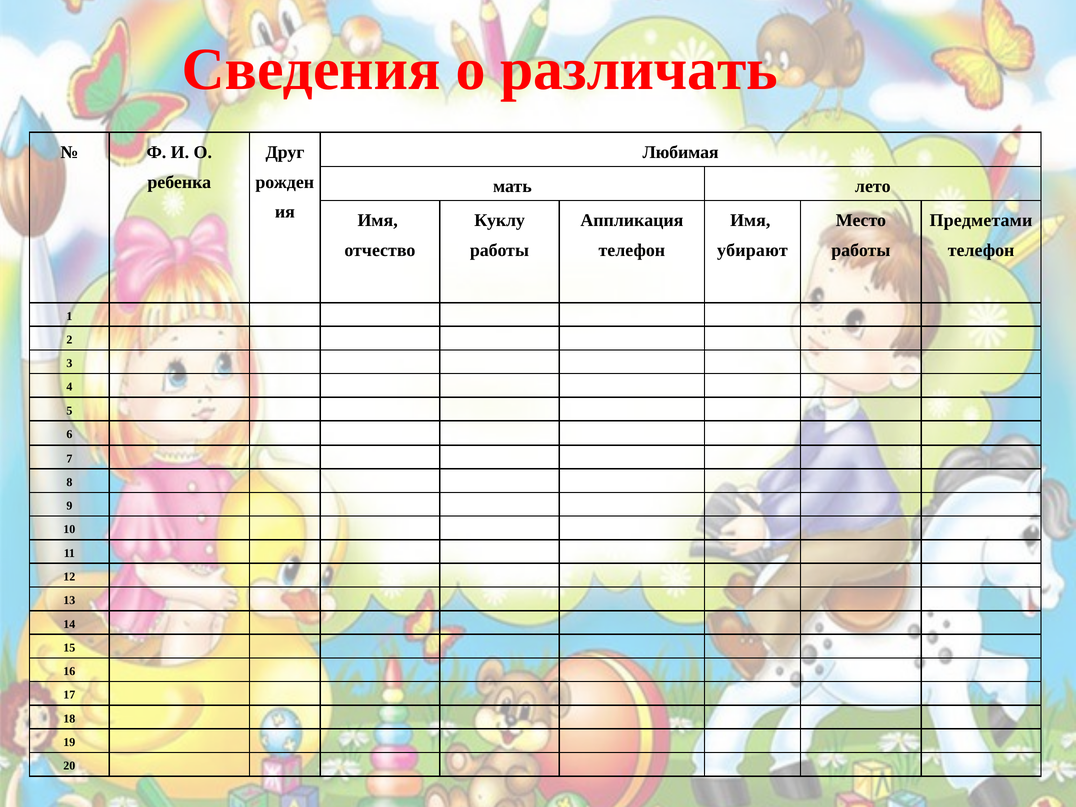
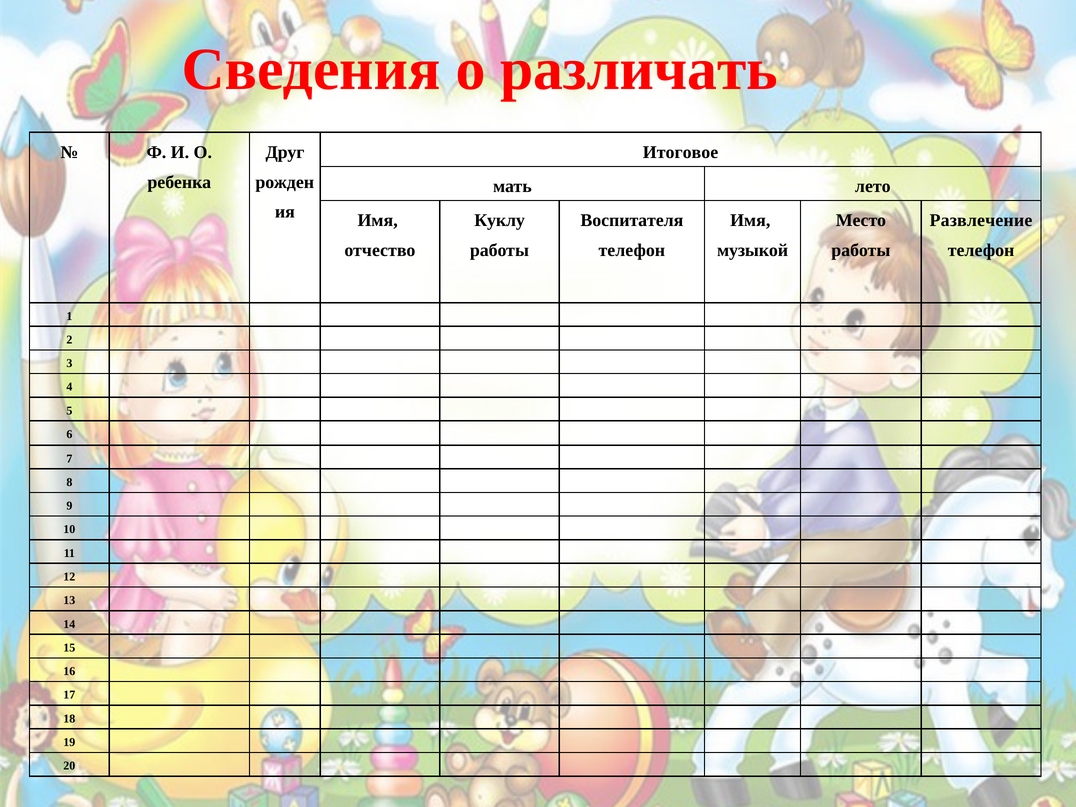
Любимая: Любимая -> Итоговое (681, 152)
Аппликация: Аппликация -> Воспитателя (632, 220)
Предметами: Предметами -> Развлечение (981, 220)
убирают: убирают -> музыкой (753, 250)
